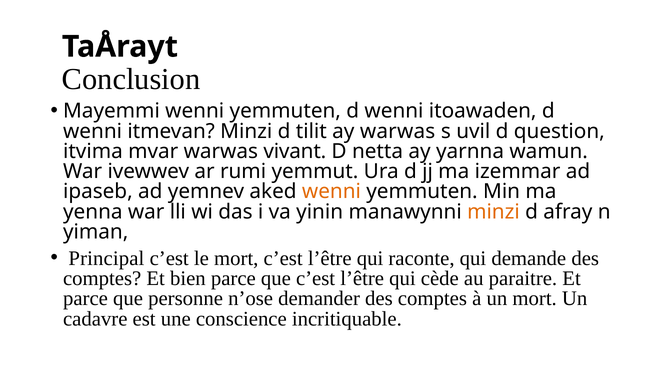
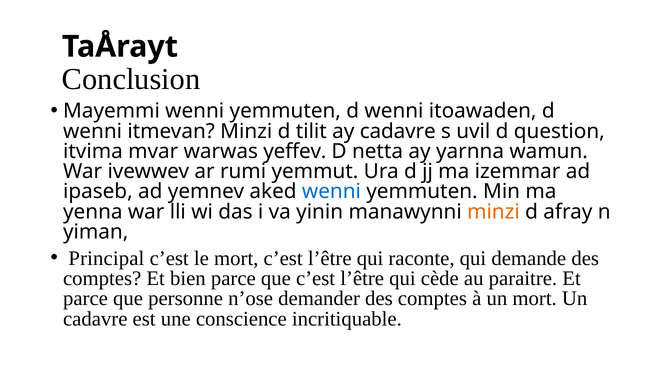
ay warwas: warwas -> cadavre (398, 131)
vivant: vivant -> yeffev (295, 152)
wenni colour: orange -> blue (331, 192)
